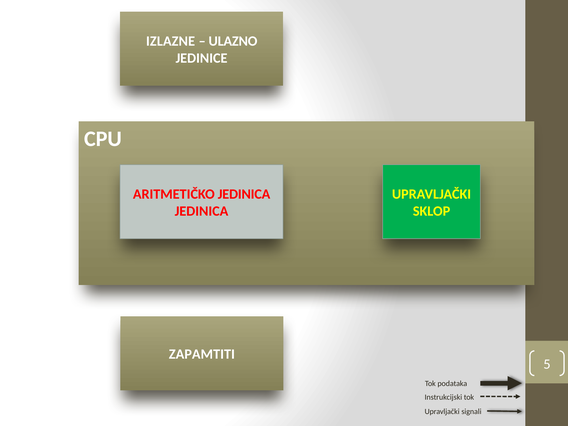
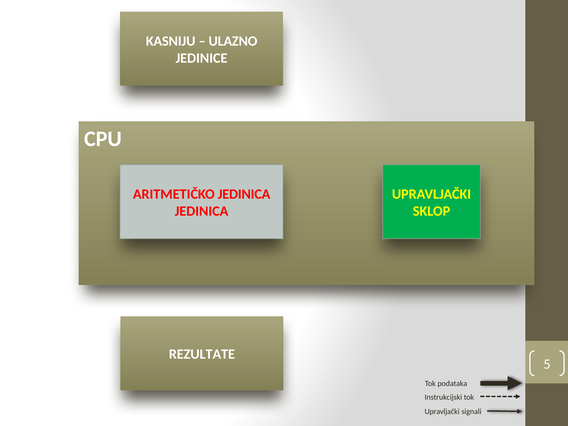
IZLAZNE: IZLAZNE -> KASNIJU (171, 41)
ZAPAMTITI: ZAPAMTITI -> REZULTATE (202, 354)
